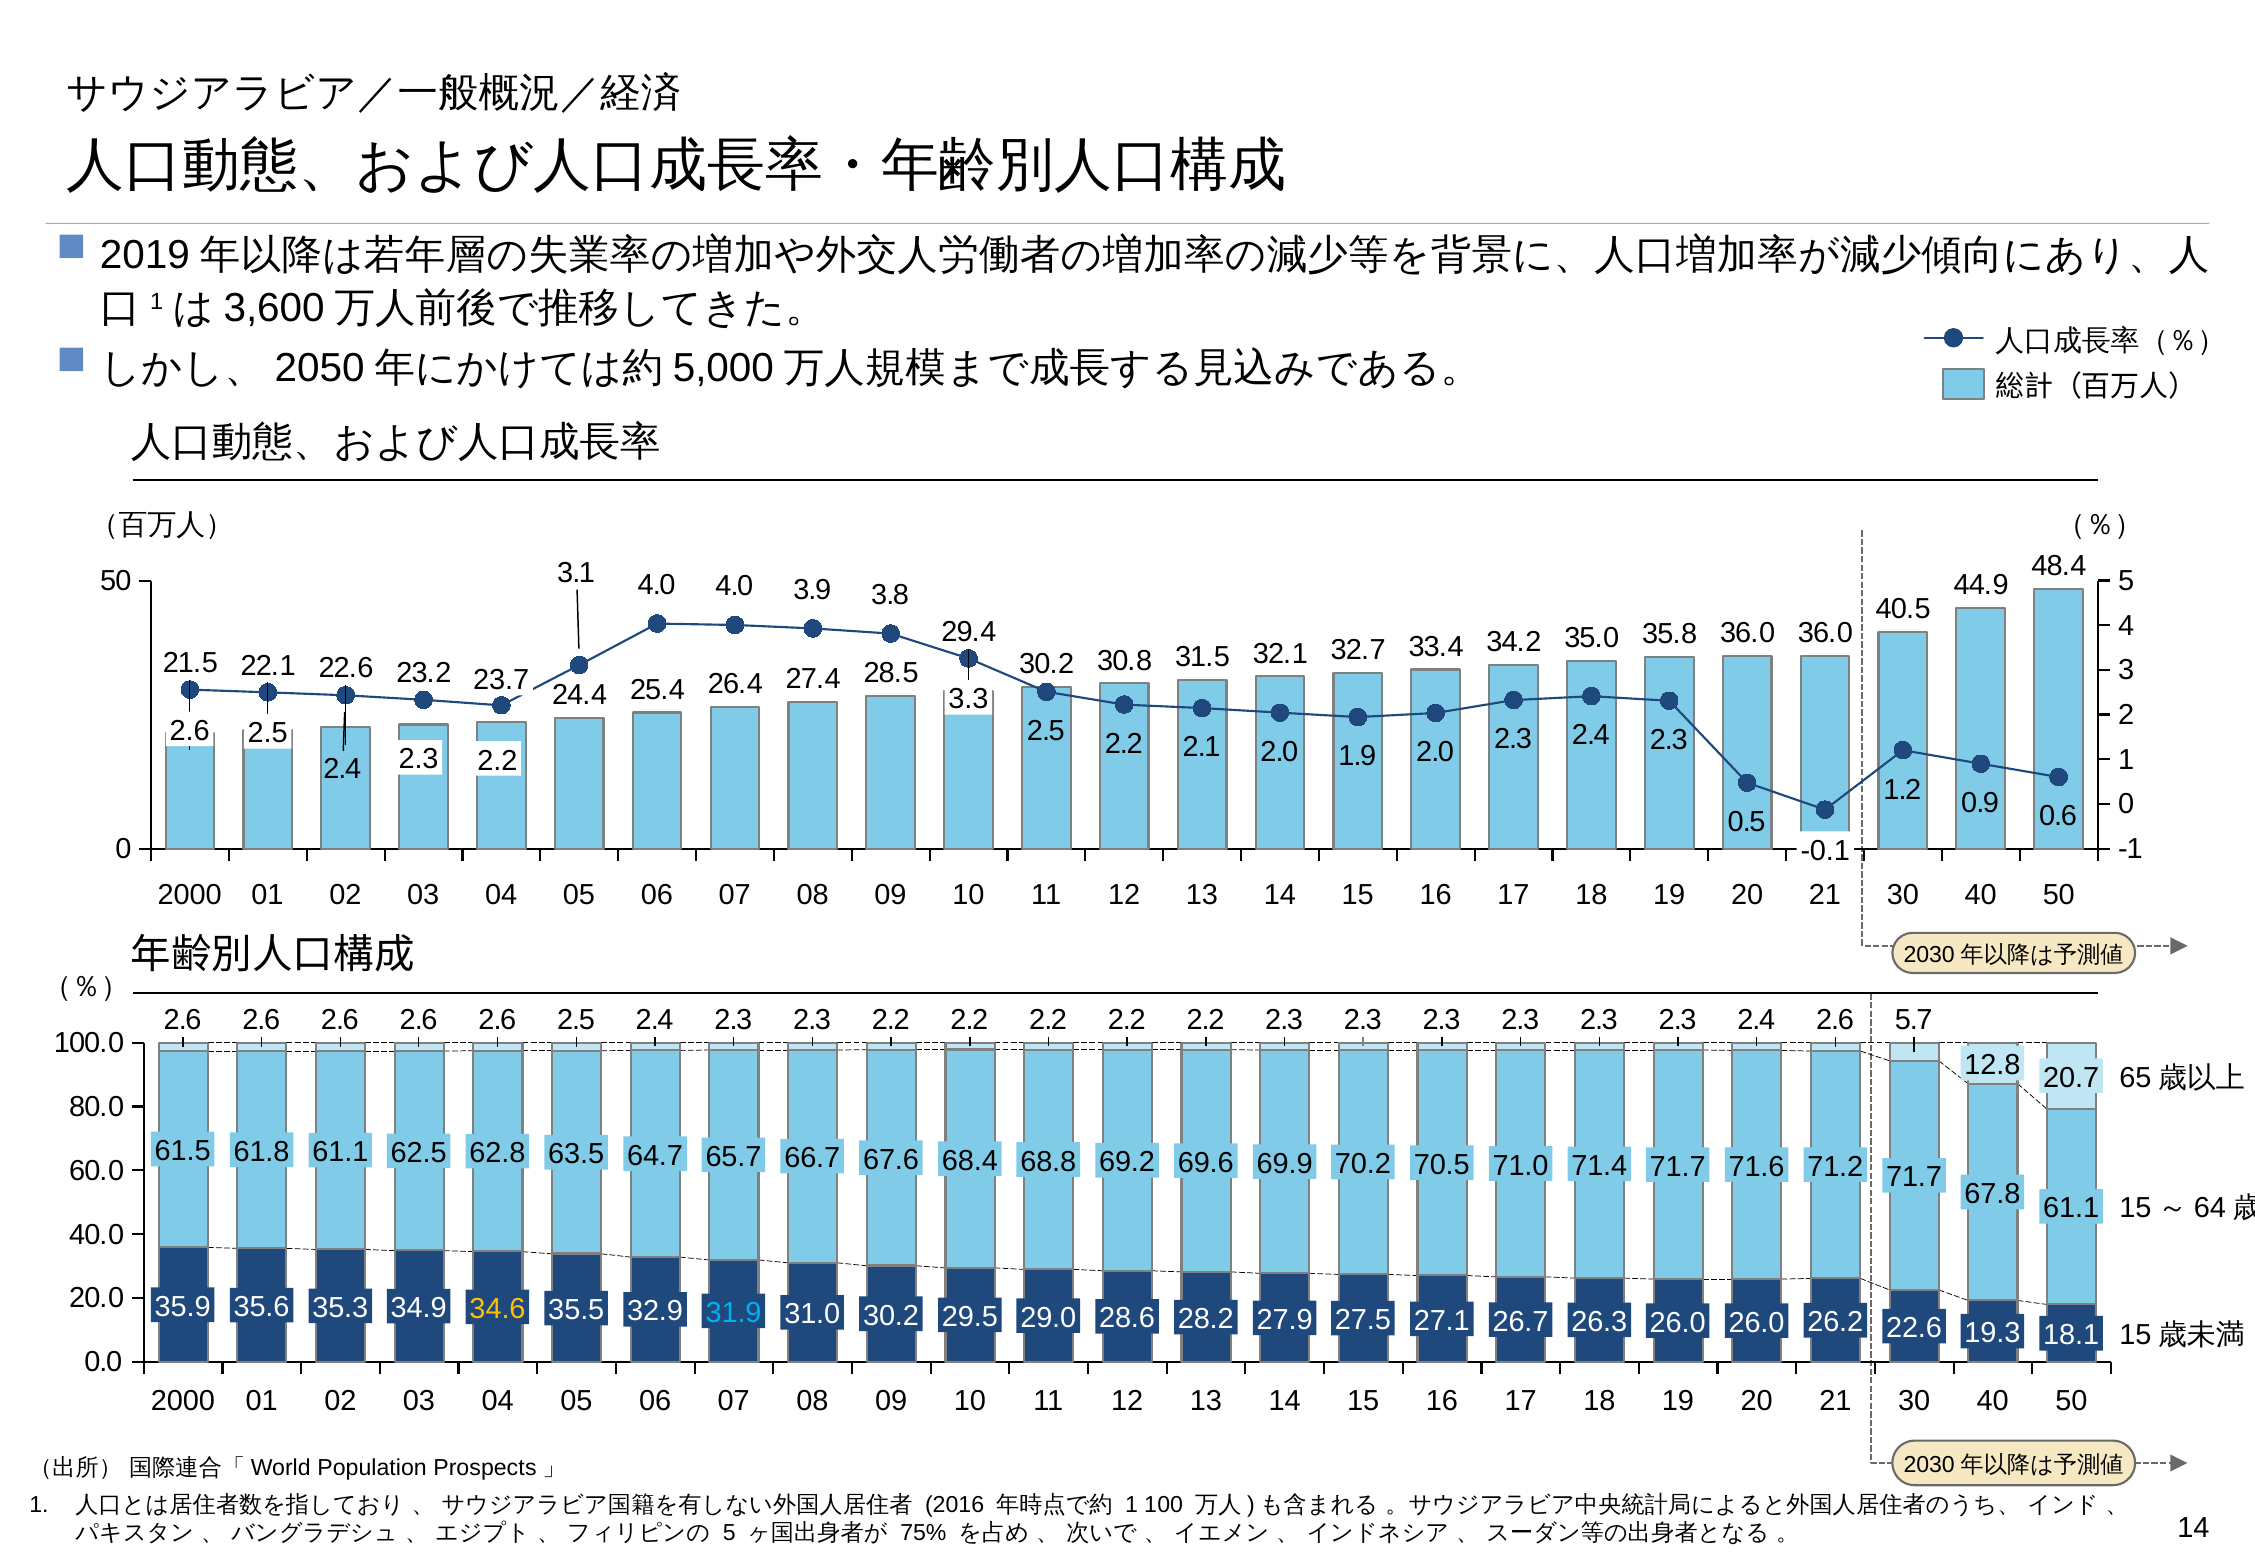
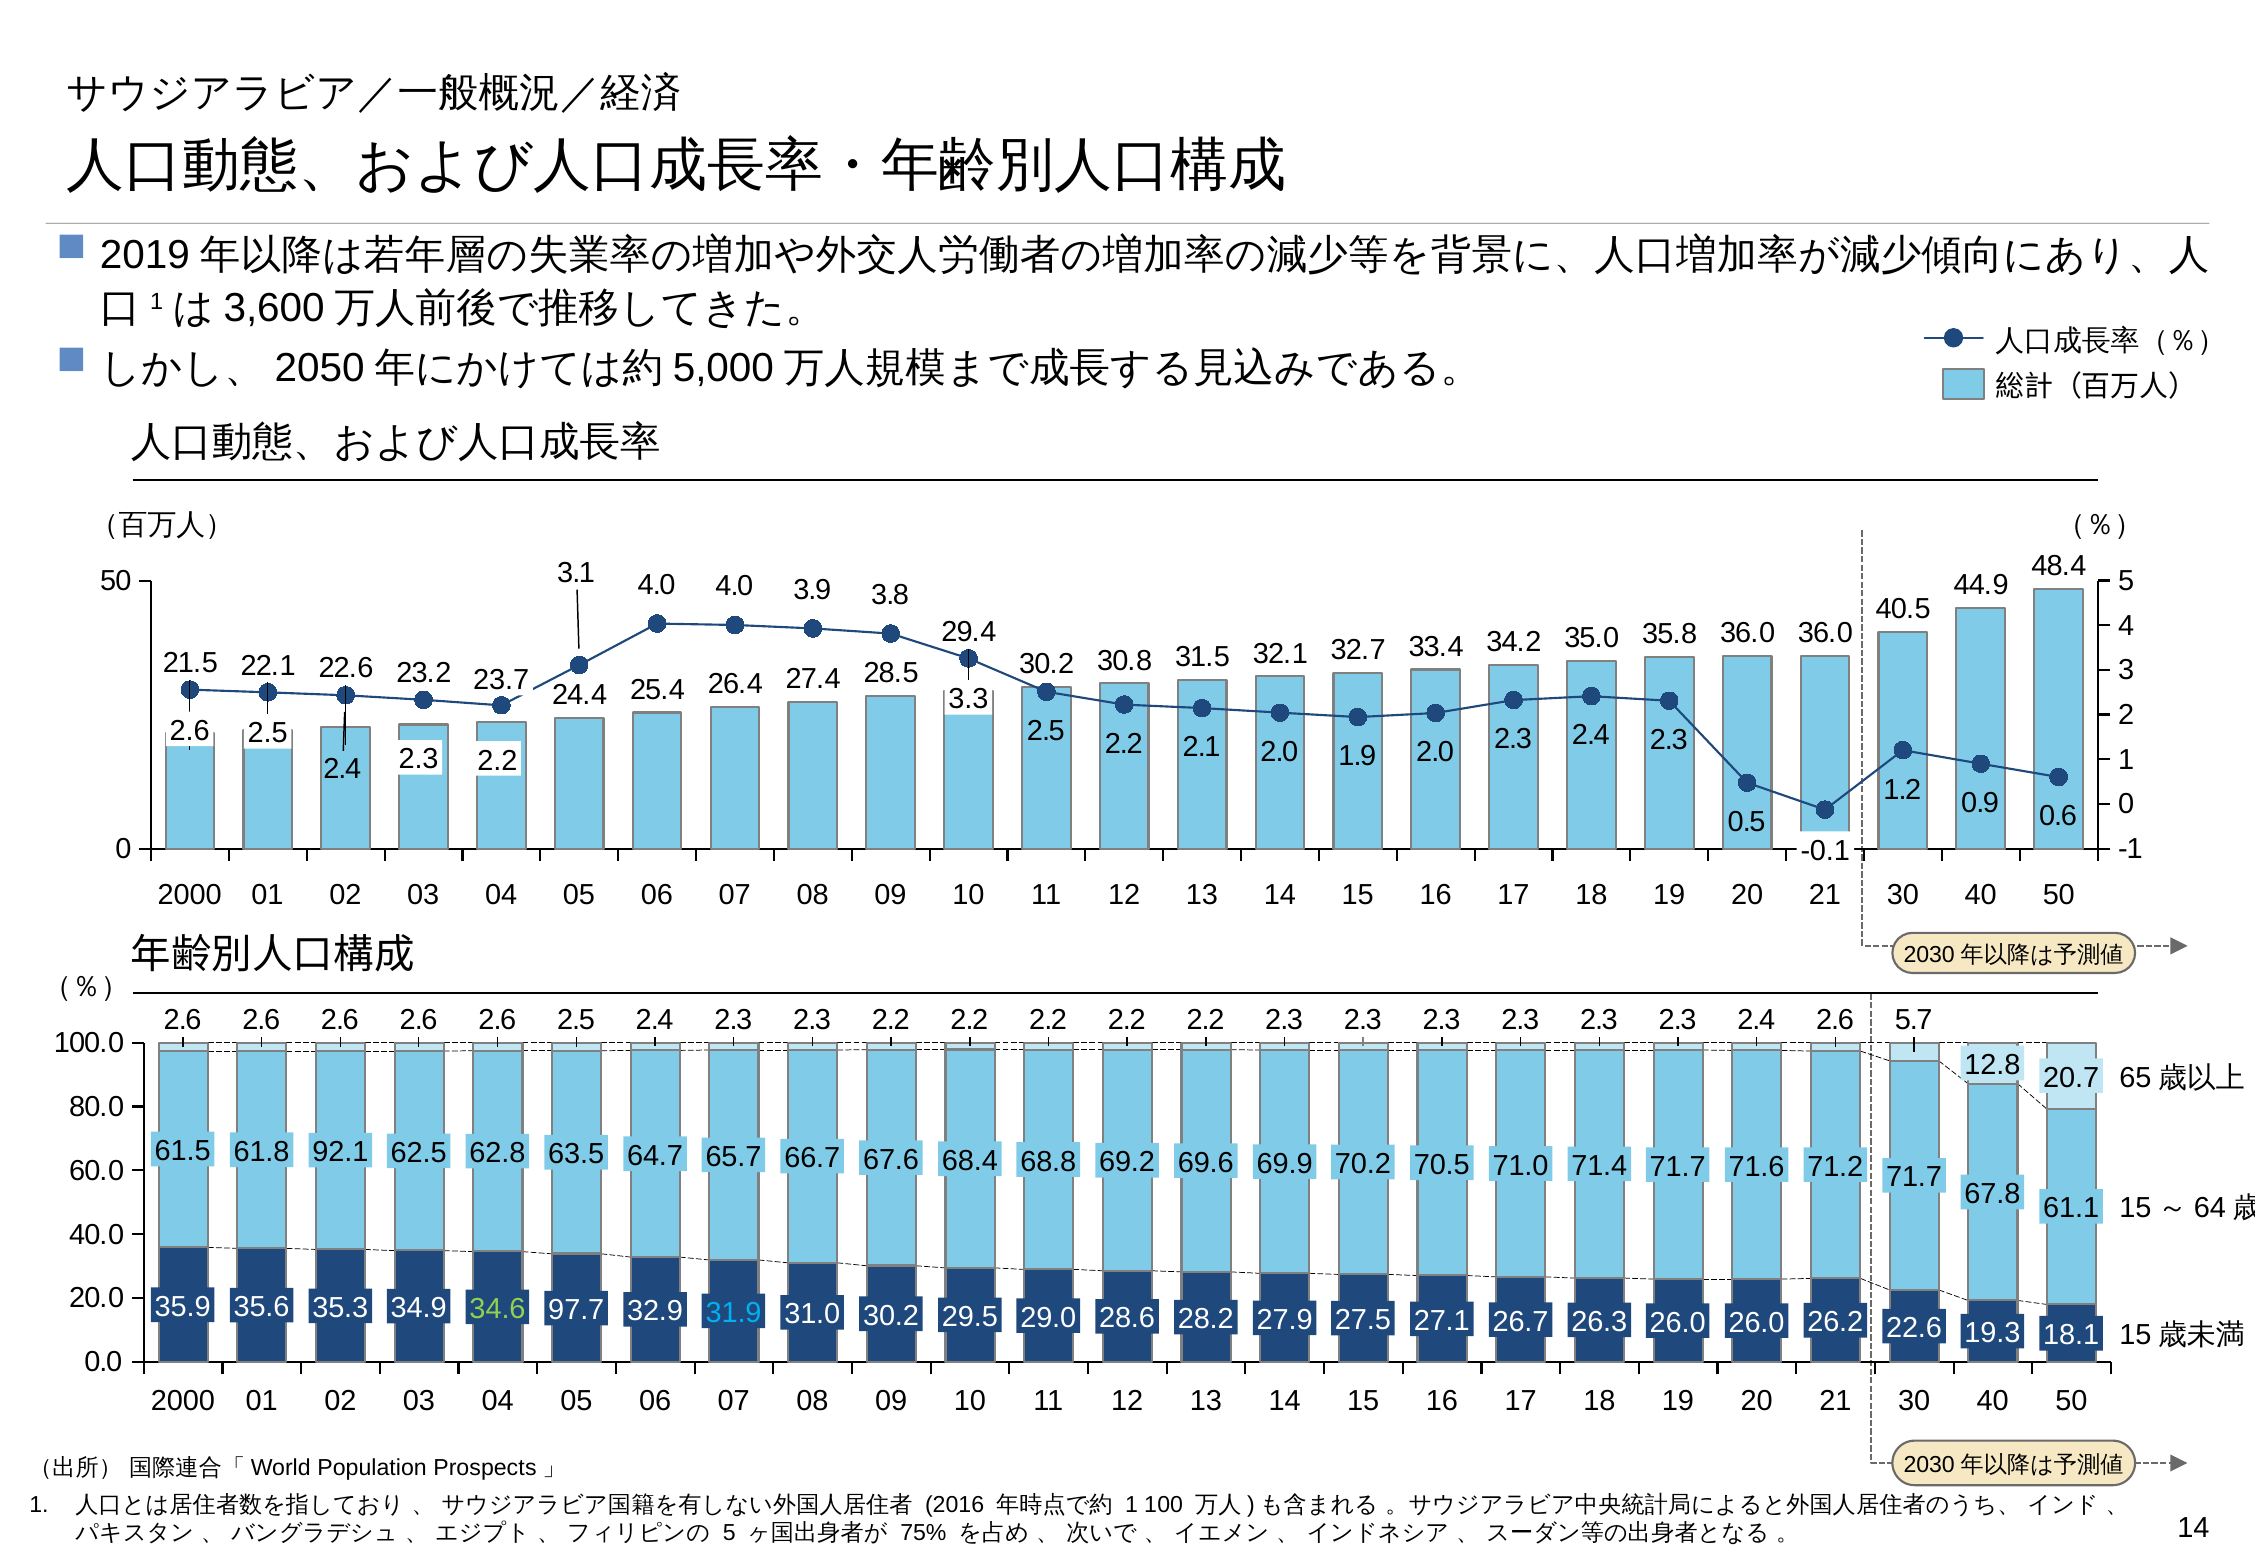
61.1: 61.1 -> 92.1 (340, 1152)
34.6 colour: yellow -> light green (498, 1309)
35.5: 35.5 -> 97.7 (576, 1310)
